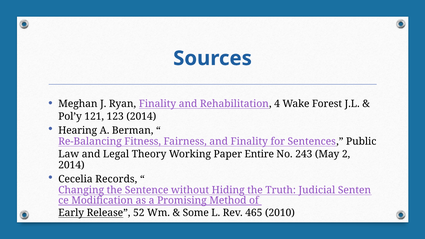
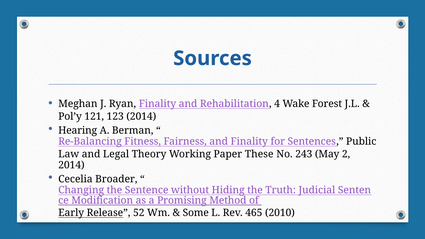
Entire: Entire -> These (259, 154)
Records: Records -> Broader (116, 179)
